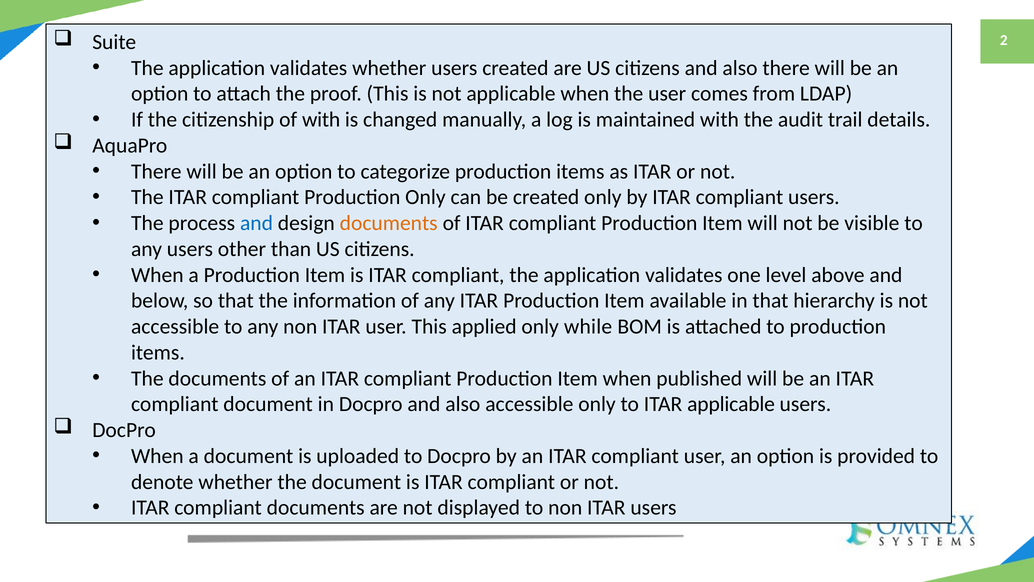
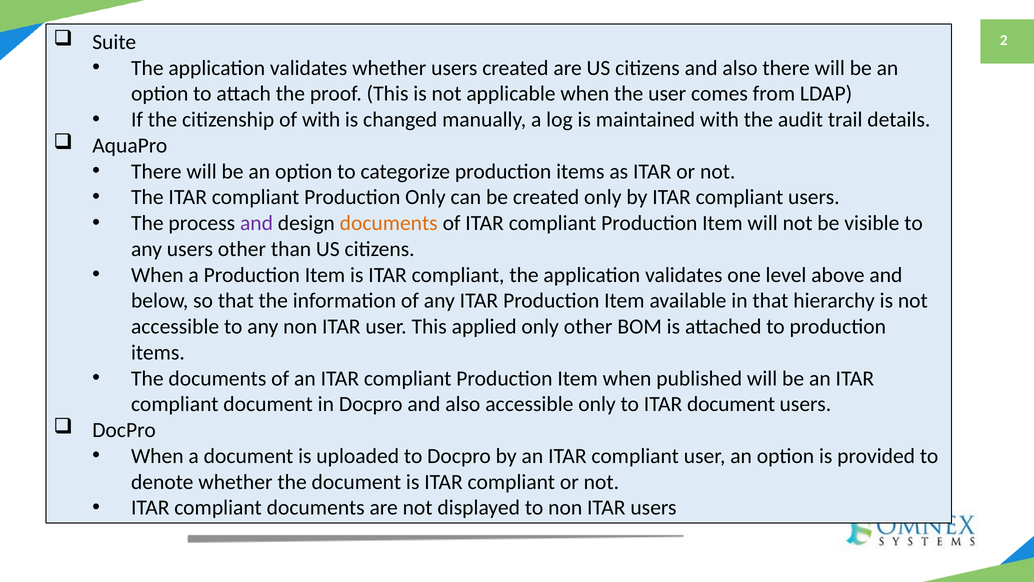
and colour: blue -> purple (257, 223)
only while: while -> other (588, 327)
ITAR applicable: applicable -> document (731, 404)
